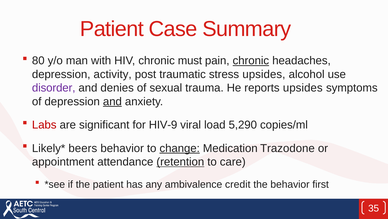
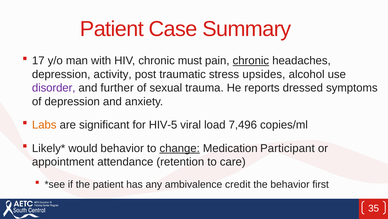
80: 80 -> 17 (38, 60)
denies: denies -> further (117, 88)
reports upsides: upsides -> dressed (303, 88)
and underline: present -> none (112, 101)
Labs colour: red -> orange (44, 124)
HIV-9: HIV-9 -> HIV-5 (163, 124)
5,290: 5,290 -> 7,496 (243, 124)
beers: beers -> would (83, 148)
Trazodone: Trazodone -> Participant (287, 148)
retention underline: present -> none (180, 161)
